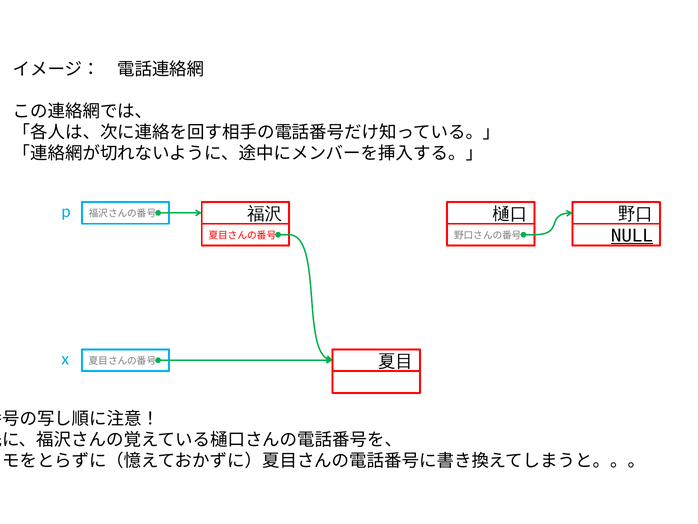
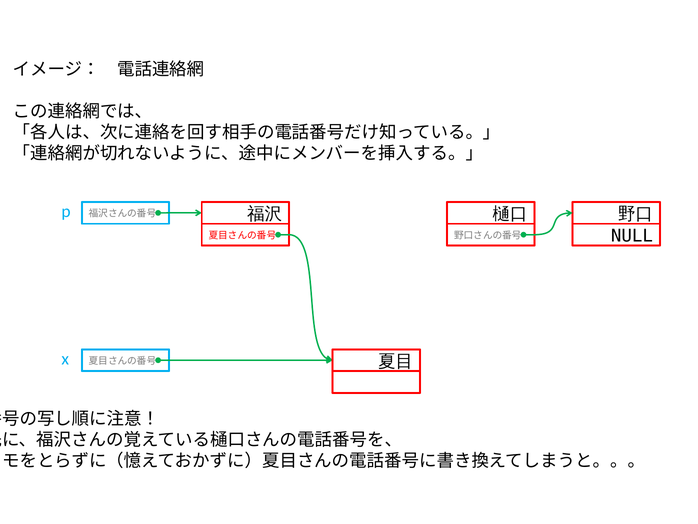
NULL underline: present -> none (632, 236)
